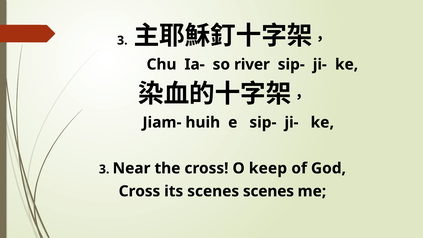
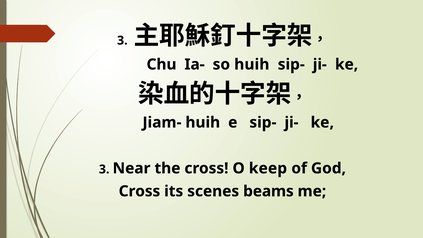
so river: river -> huih (252, 64)
scenes scenes: scenes -> beams (268, 191)
